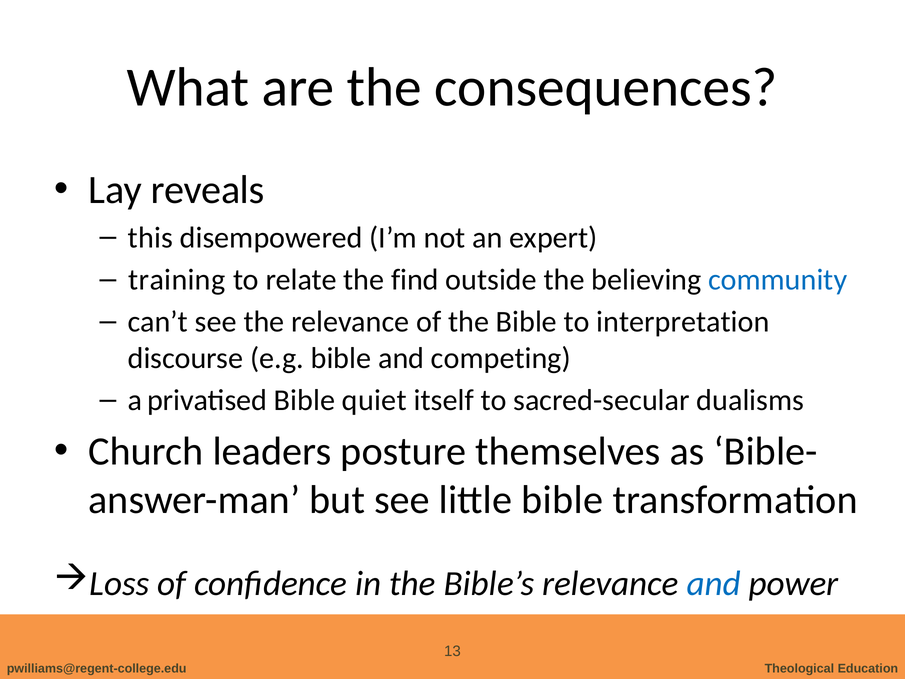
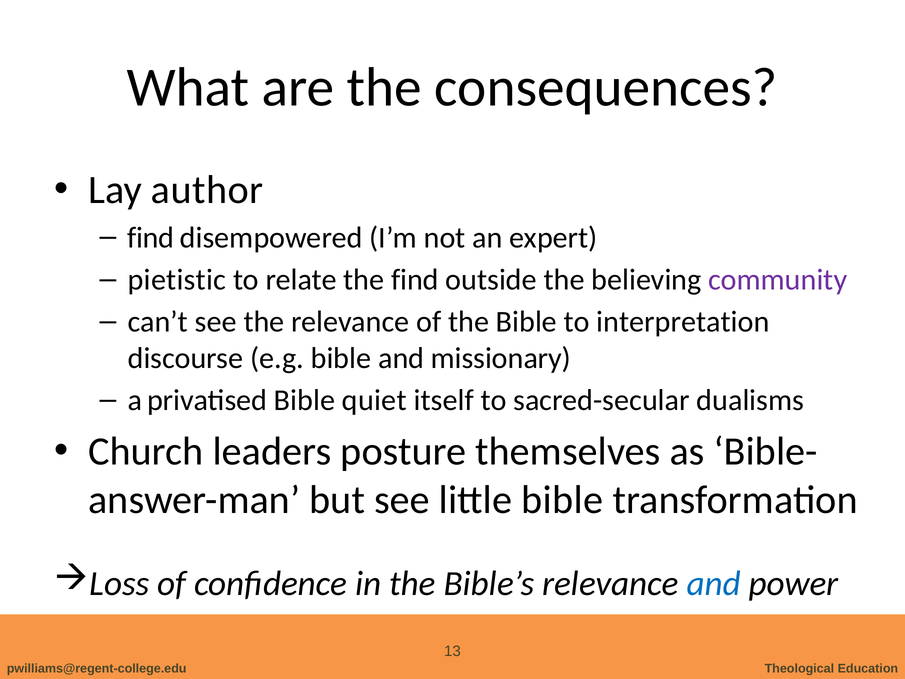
reveals: reveals -> author (207, 190)
this: this -> find (151, 237)
training: training -> pietistic (177, 280)
community colour: blue -> purple (778, 280)
competing: competing -> missionary (501, 358)
